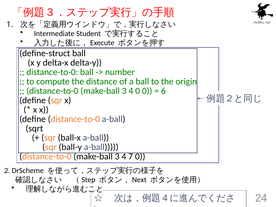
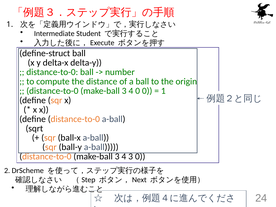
6: 6 -> 1 (163, 91)
4 7: 7 -> 3 (131, 157)
